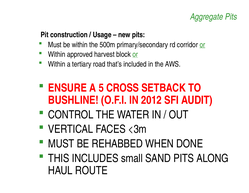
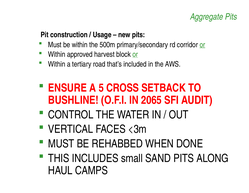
2012: 2012 -> 2065 (151, 100)
ROUTE: ROUTE -> CAMPS (91, 170)
